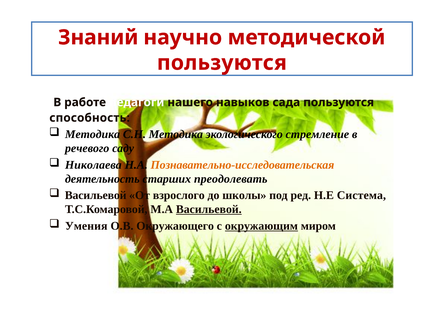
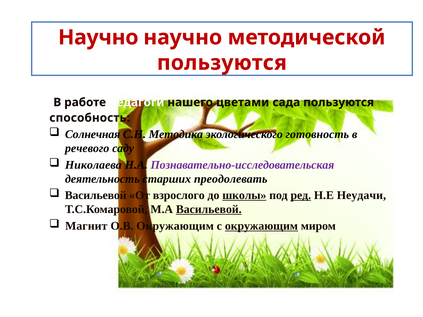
Знаний: Знаний -> Научно (98, 37)
навыков: навыков -> цветами (243, 102)
Методика: Методика -> Солнечная (93, 134)
стремление: стремление -> готовность (317, 134)
Познавательно-исследовательская colour: orange -> purple (242, 165)
школы underline: none -> present (244, 195)
ред underline: none -> present (301, 195)
Система: Система -> Неудачи (361, 195)
Умения: Умения -> Магнит (86, 226)
О.В Окружающего: Окружающего -> Окружающим (175, 226)
